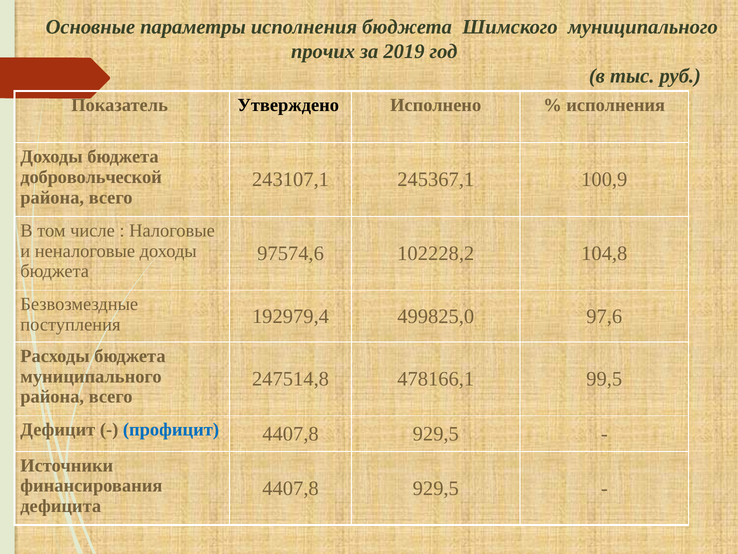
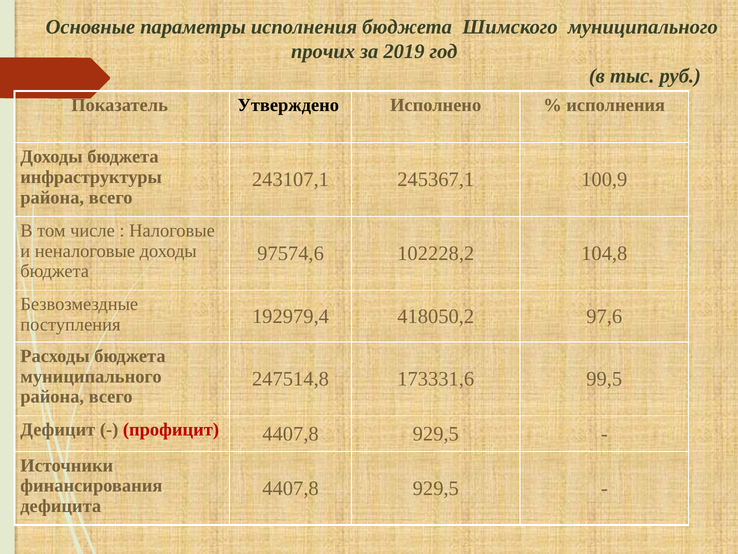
добровольческой: добровольческой -> инфраструктуры (91, 177)
499825,0: 499825,0 -> 418050,2 (436, 316)
478166,1: 478166,1 -> 173331,6 (436, 379)
профицит colour: blue -> red (171, 429)
